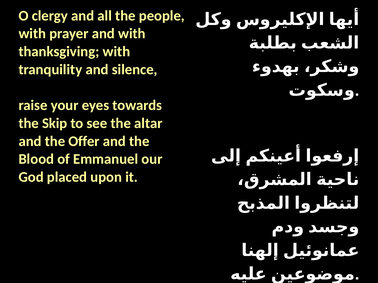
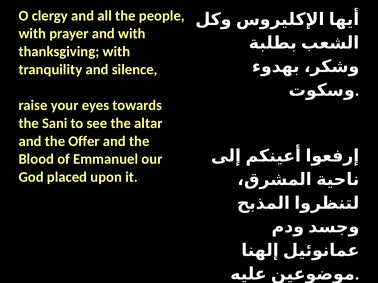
Skip: Skip -> Sani (55, 123)
